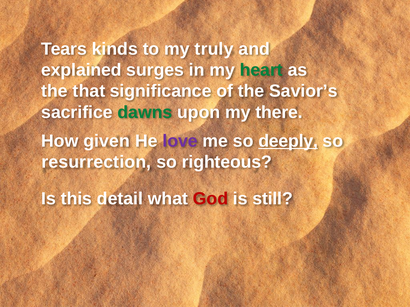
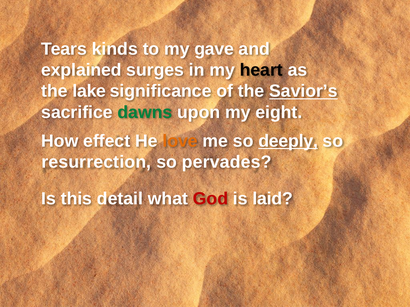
truly: truly -> gave (214, 49)
heart colour: green -> black (261, 70)
that: that -> lake (89, 91)
Savior’s underline: none -> present (303, 91)
there: there -> eight (279, 112)
given: given -> effect (107, 141)
love colour: purple -> orange (180, 141)
righteous: righteous -> pervades (227, 162)
still: still -> laid (273, 199)
